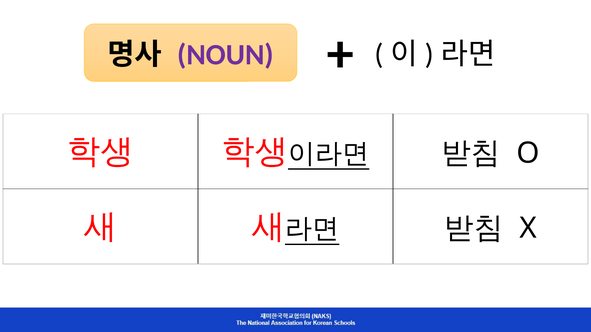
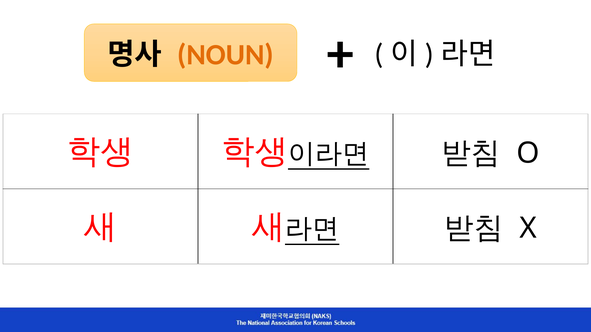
NOUN colour: purple -> orange (225, 55)
